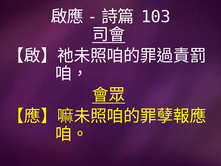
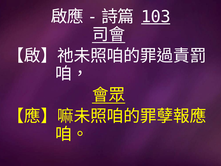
103 underline: none -> present (156, 17)
